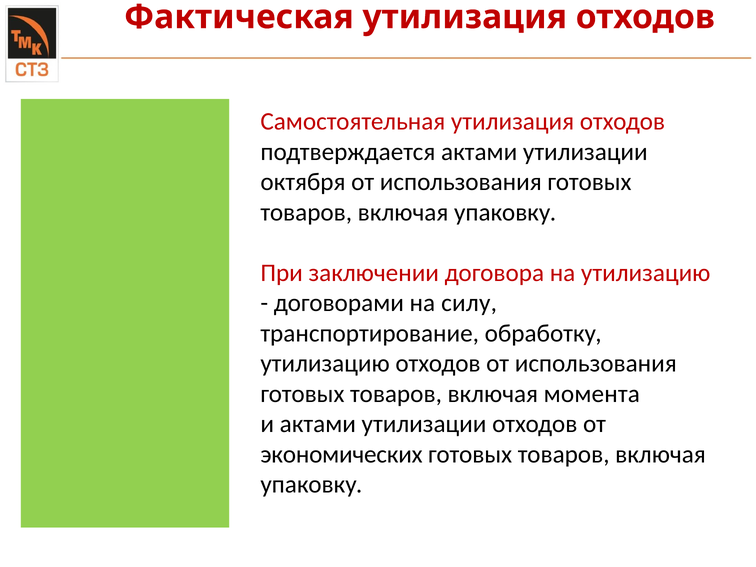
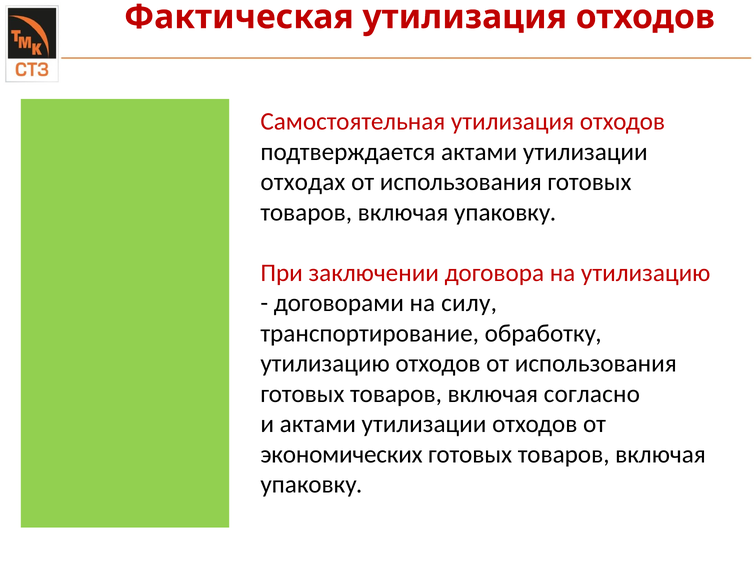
октября: октября -> отходах (303, 182)
момента: момента -> согласно (592, 394)
